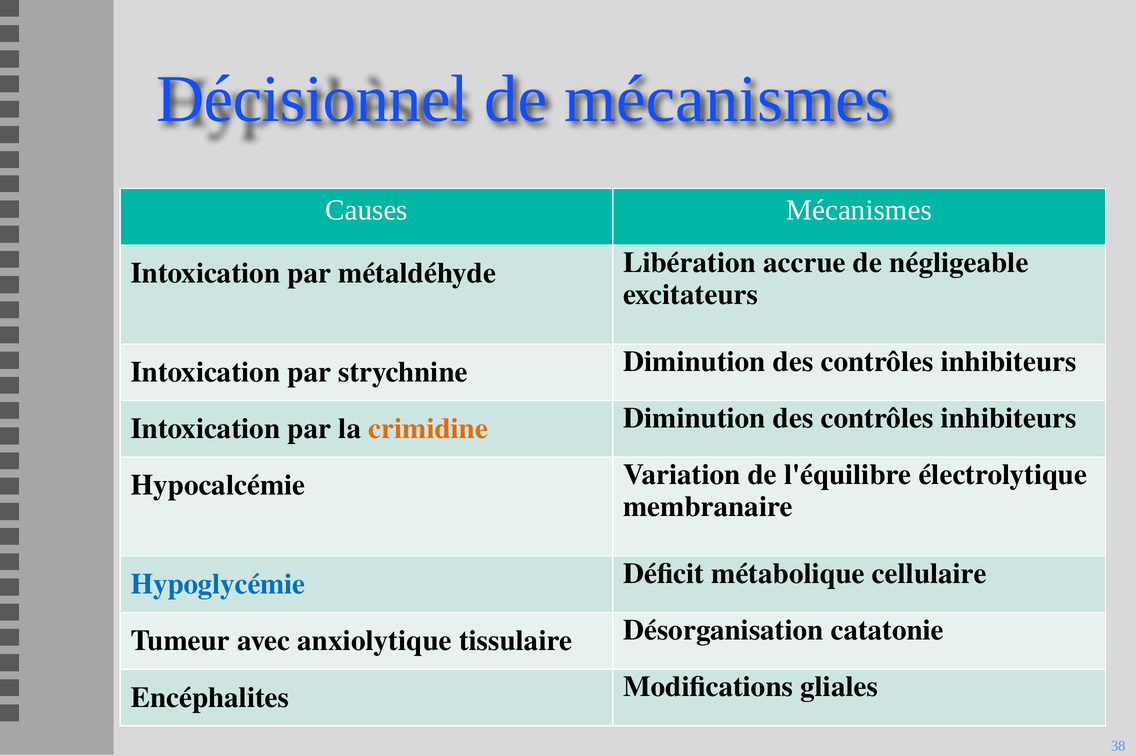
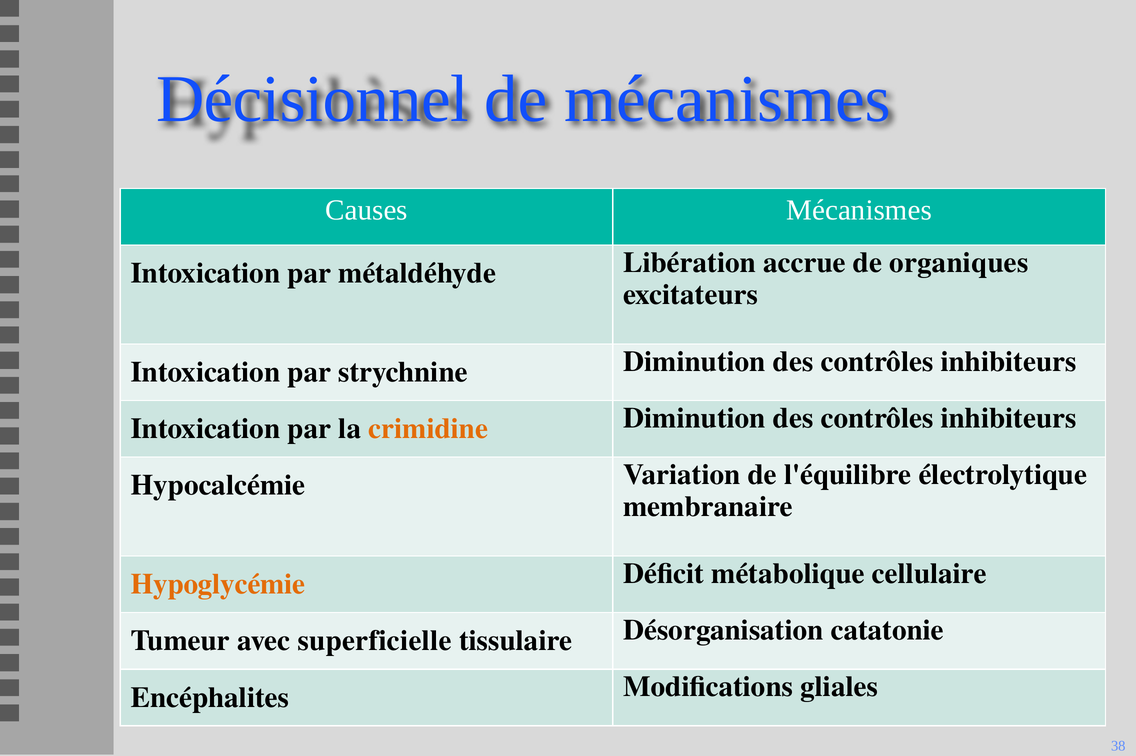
négligeable: négligeable -> organiques (959, 263)
Hypoglycémie colour: blue -> orange (218, 585)
anxiolytique: anxiolytique -> superficielle (374, 641)
